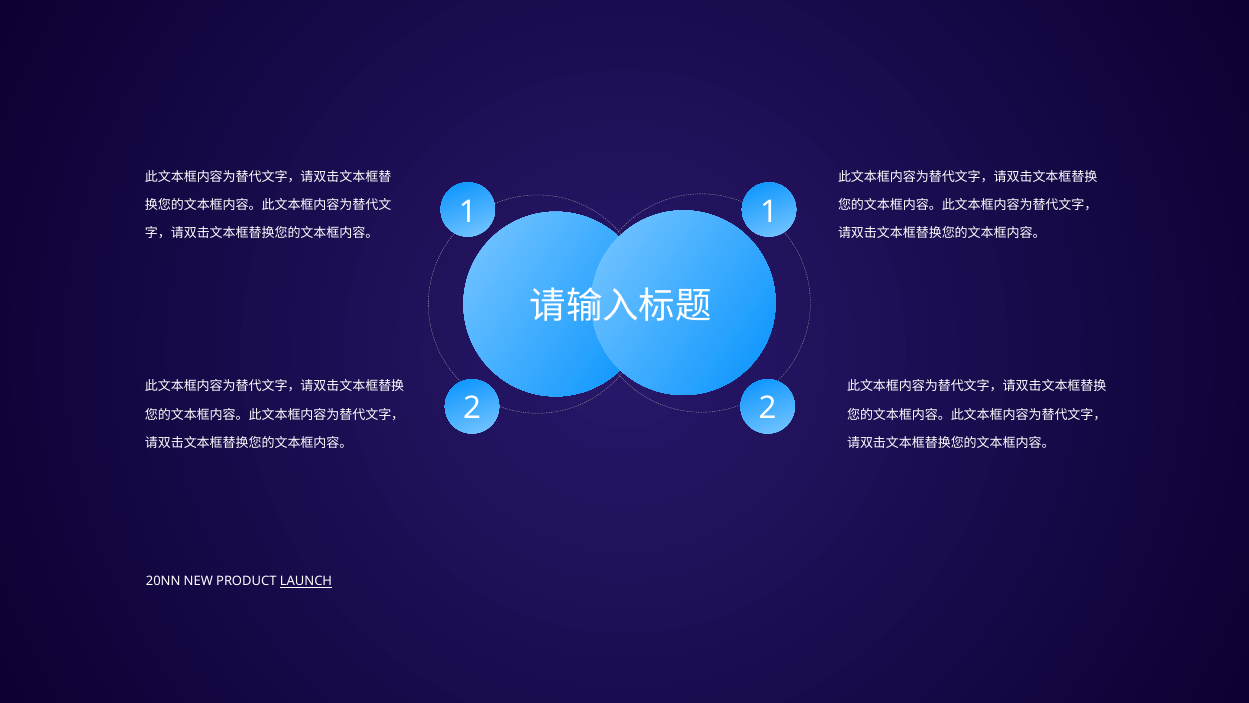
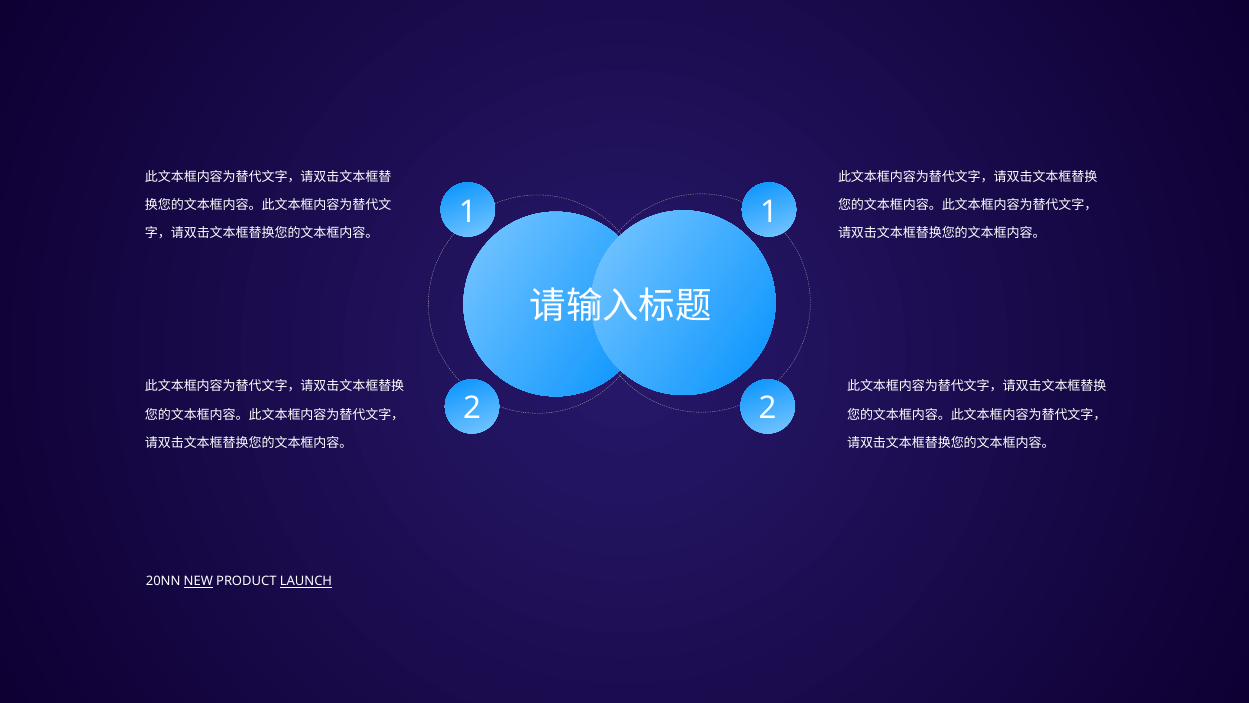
NEW underline: none -> present (198, 581)
